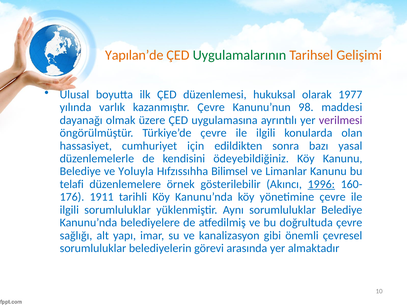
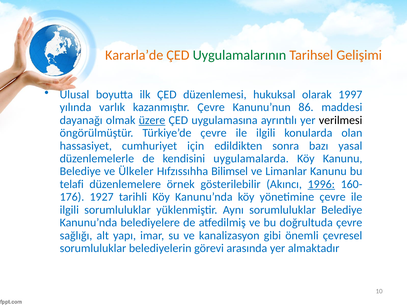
Yapılan’de: Yapılan’de -> Kararla’de (134, 55)
1977: 1977 -> 1997 (350, 95)
98: 98 -> 86 (306, 107)
üzere underline: none -> present (152, 120)
verilmesi colour: purple -> black (341, 120)
ödeyebildiğiniz: ödeyebildiğiniz -> uygulamalarda (251, 159)
Yoluyla: Yoluyla -> Ülkeler (136, 172)
1911: 1911 -> 1927 (102, 197)
